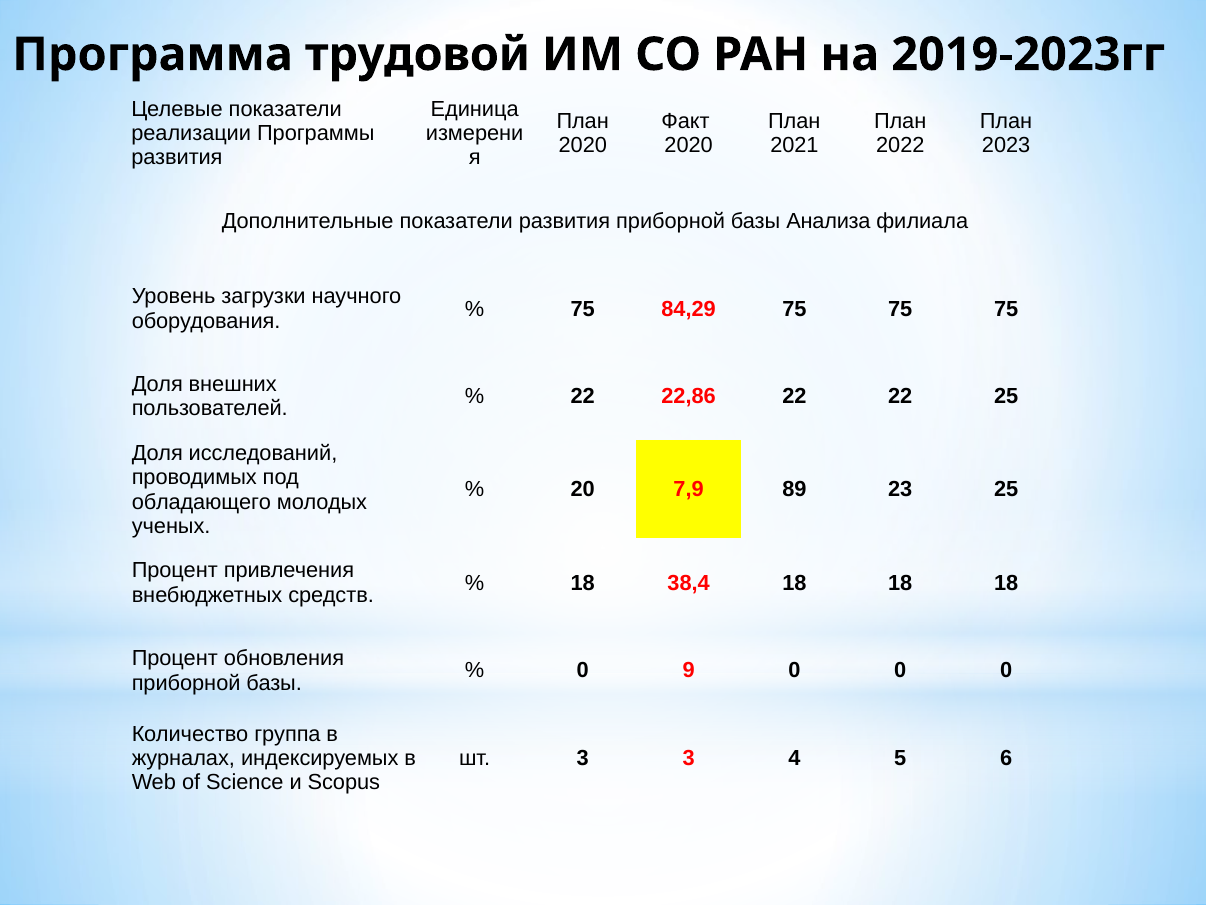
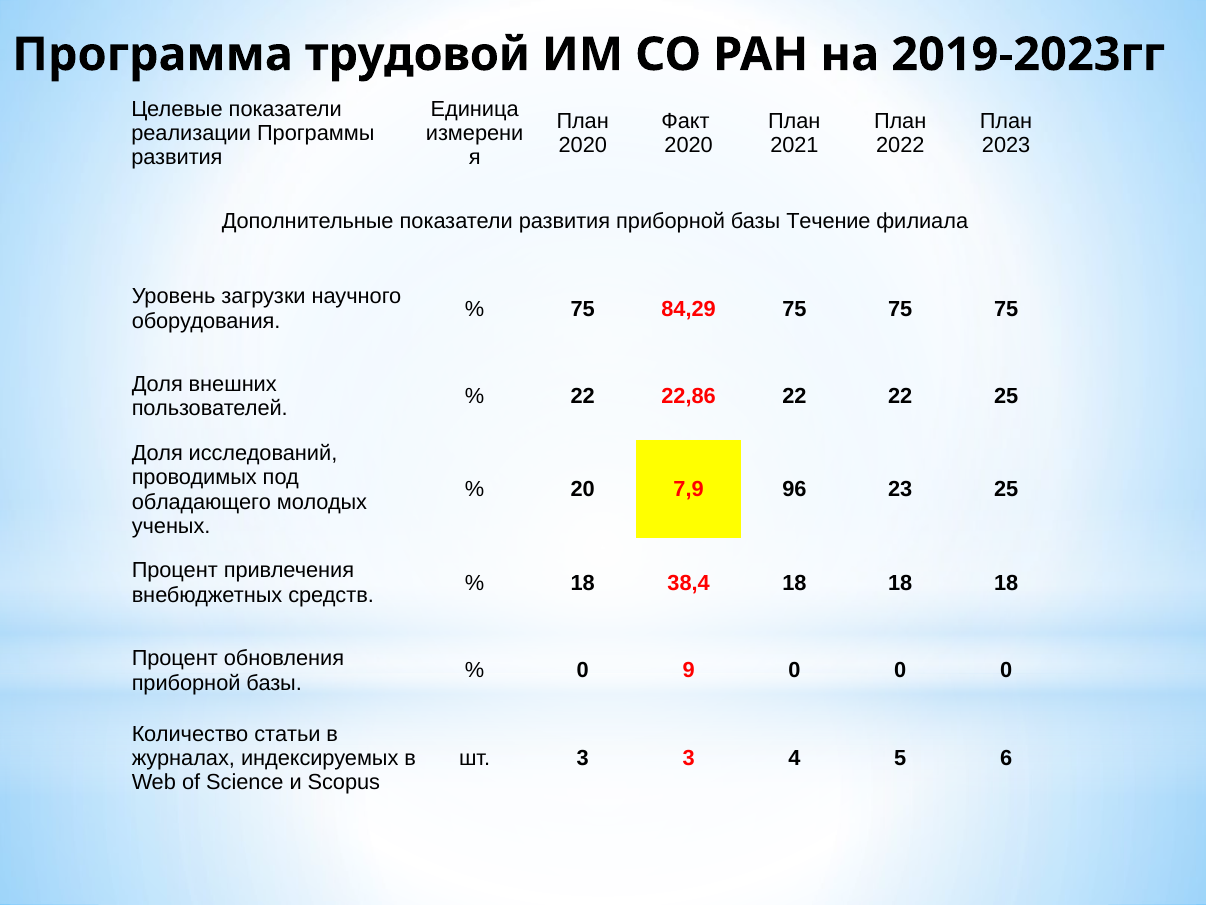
Анализа: Анализа -> Течение (828, 221)
89: 89 -> 96 (794, 489)
группа: группа -> статьи (287, 734)
